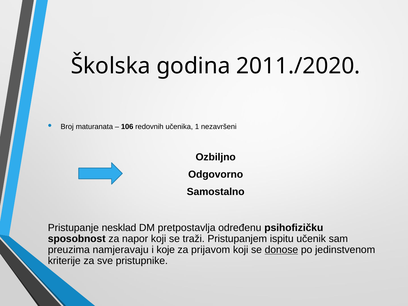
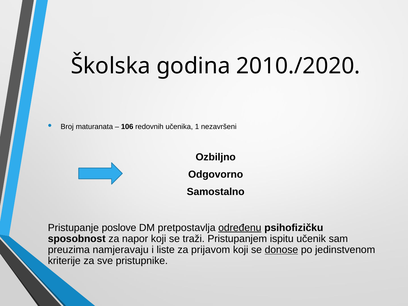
2011./2020: 2011./2020 -> 2010./2020 (298, 66)
nesklad: nesklad -> poslove (119, 228)
određenu underline: none -> present (240, 228)
koje: koje -> liste (166, 250)
